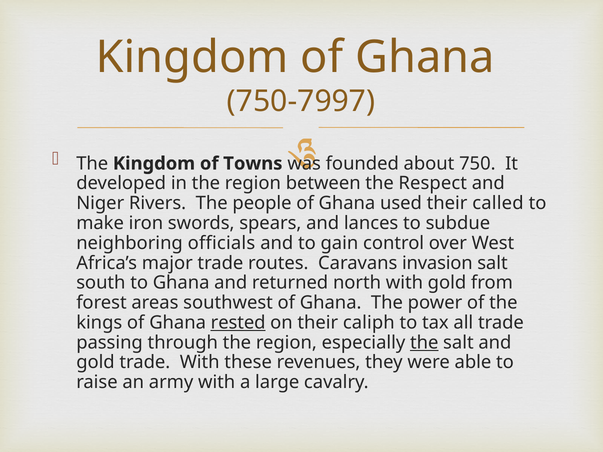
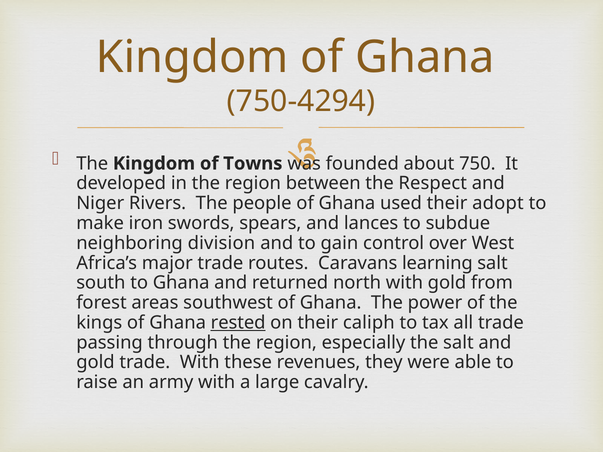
750-7997: 750-7997 -> 750-4294 (301, 102)
called: called -> adopt (498, 203)
officials: officials -> division (221, 243)
invasion: invasion -> learning (437, 263)
the underline: present -> none (424, 343)
